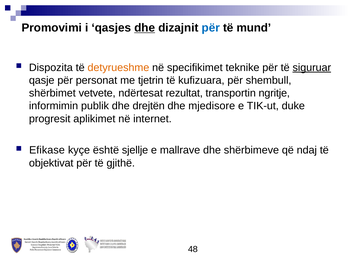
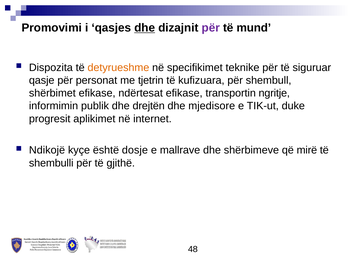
për colour: blue -> purple (211, 28)
siguruar underline: present -> none (312, 68)
shërbimet vetvete: vetvete -> efikase (97, 93)
ndërtesat rezultat: rezultat -> efikase (184, 93)
Efikase: Efikase -> Ndikojë (47, 150)
sjellje: sjellje -> dosje (135, 150)
ndaj: ndaj -> mirë (307, 150)
objektivat: objektivat -> shembulli (51, 163)
